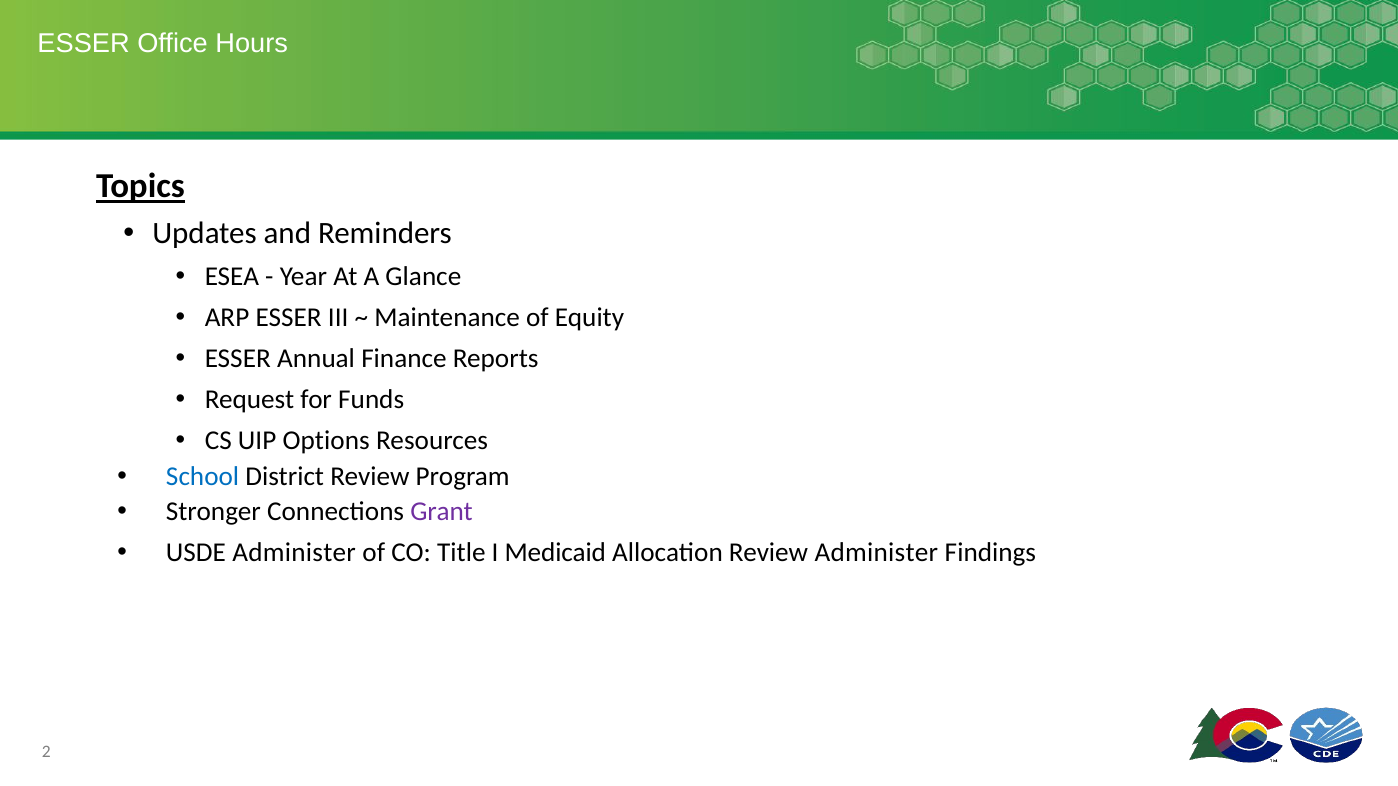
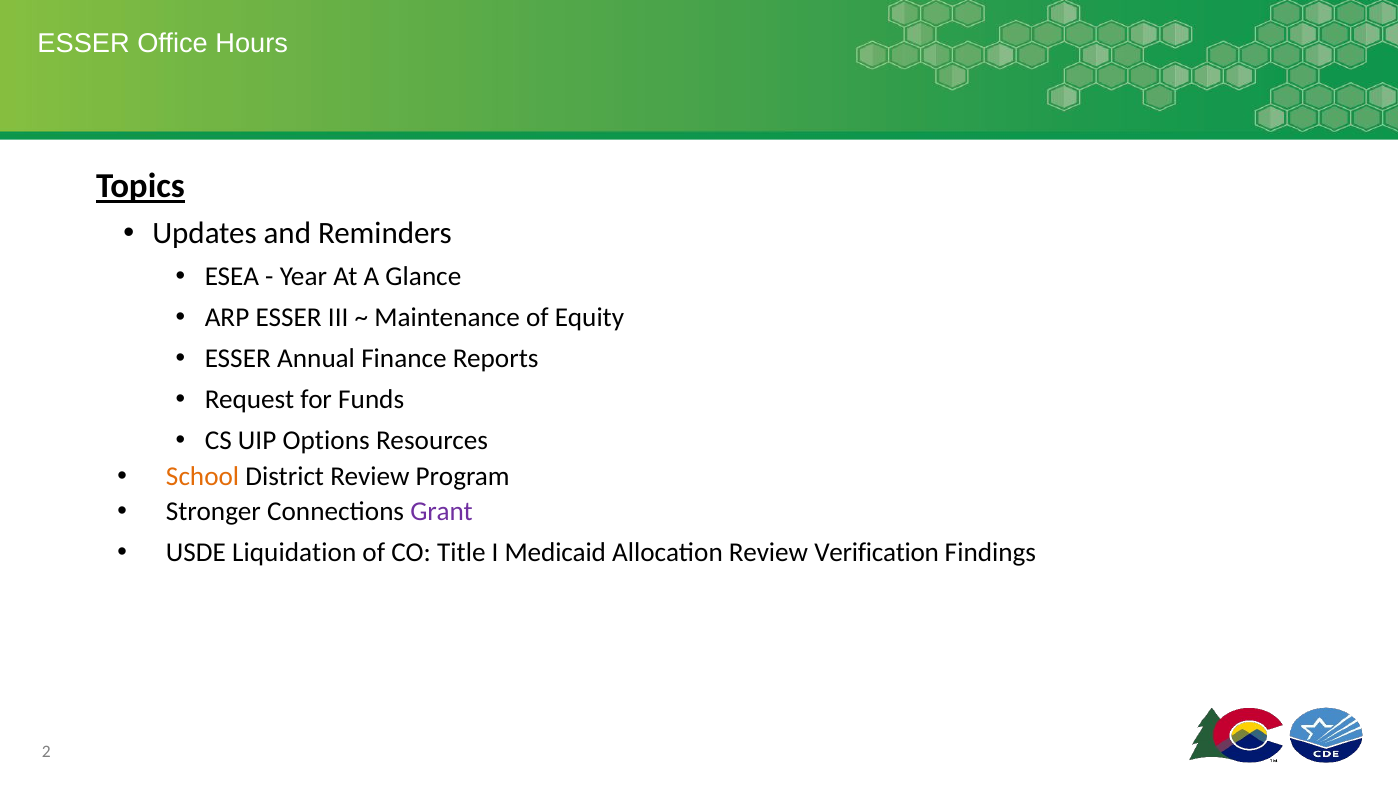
School colour: blue -> orange (203, 476)
USDE Administer: Administer -> Liquidation (294, 553)
Review Administer: Administer -> Verification (877, 553)
